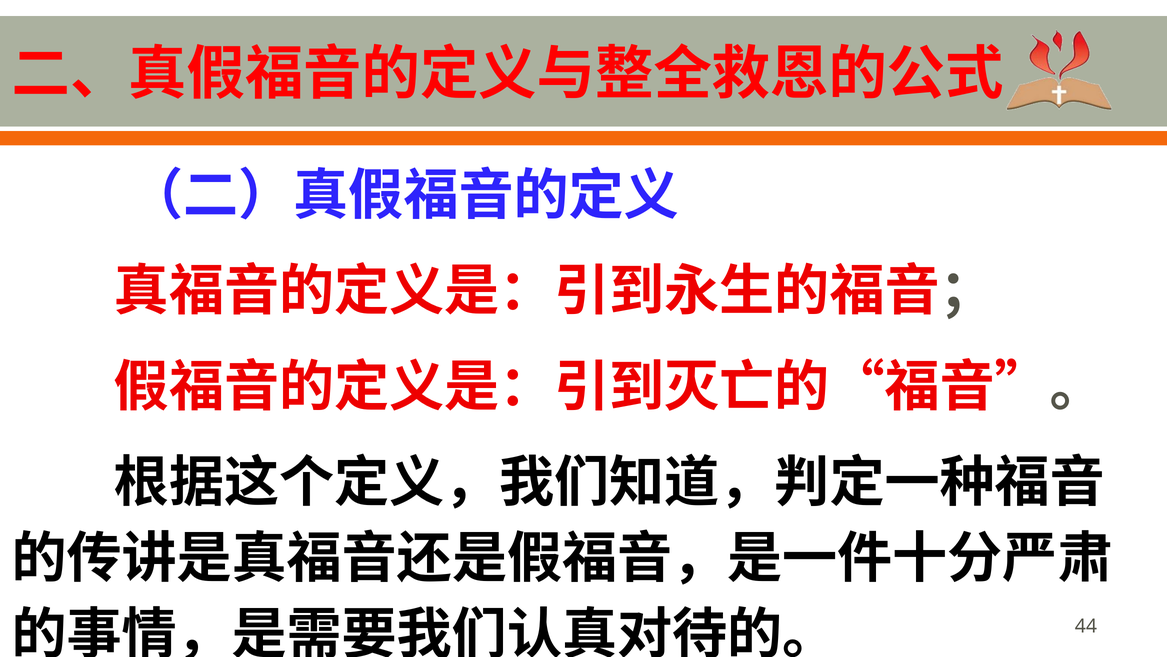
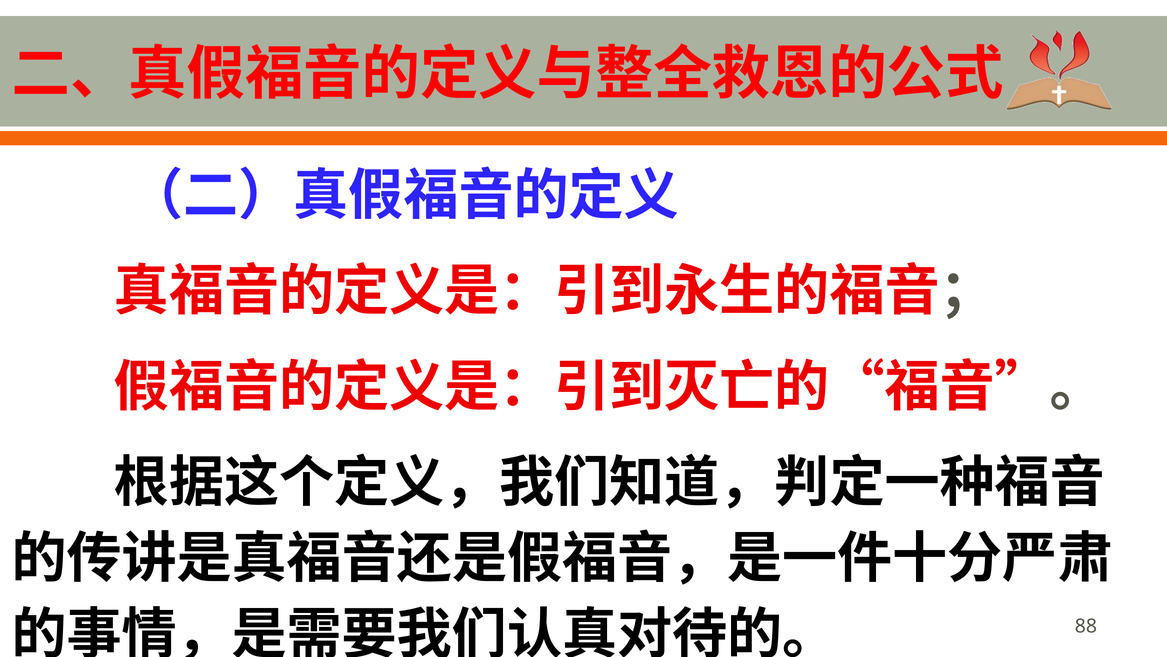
44: 44 -> 88 (1086, 626)
